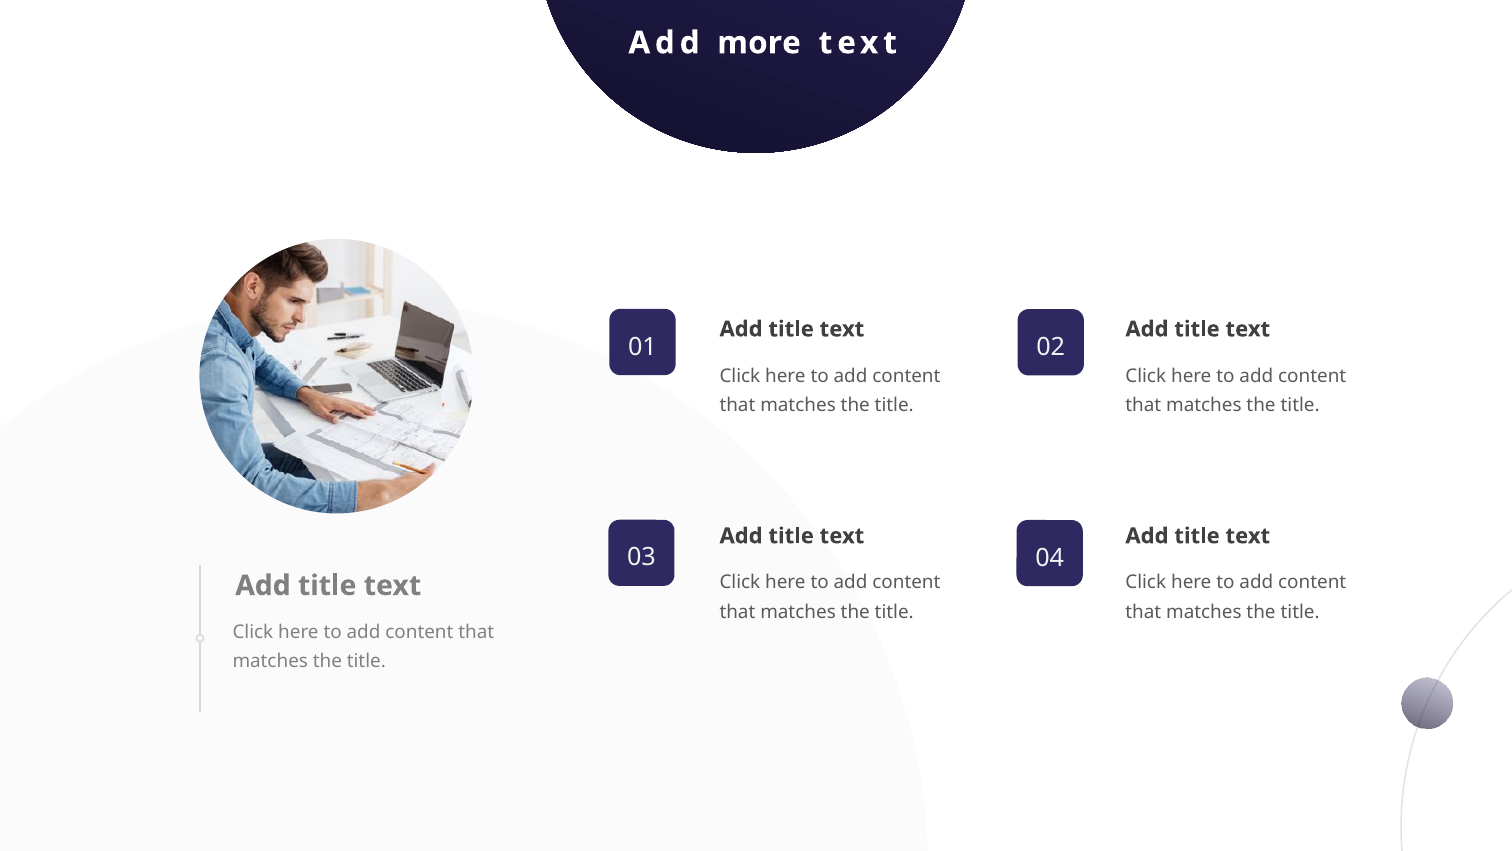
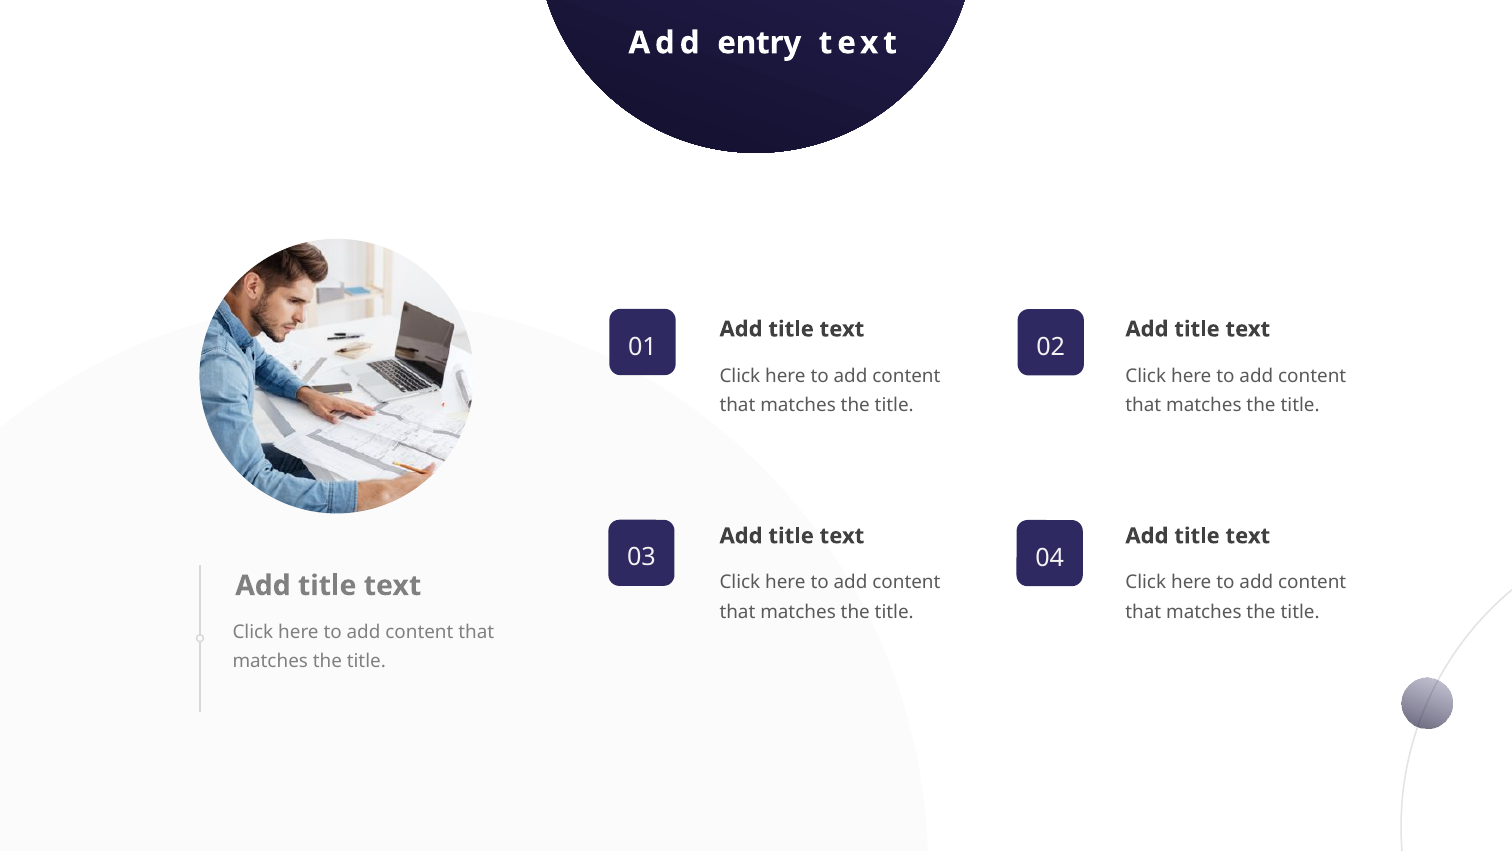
more: more -> entry (759, 43)
